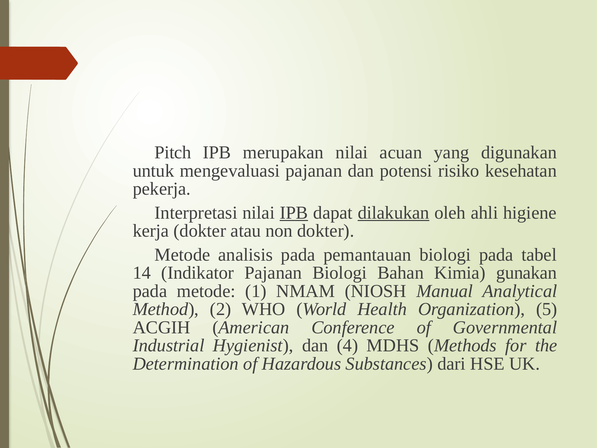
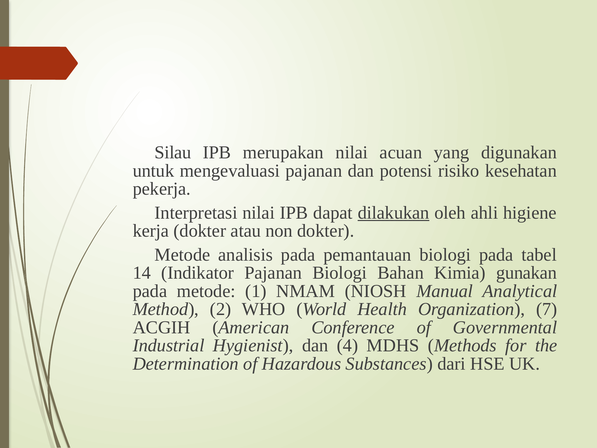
Pitch: Pitch -> Silau (173, 152)
IPB underline: present -> none (294, 213)
5: 5 -> 7 (547, 309)
